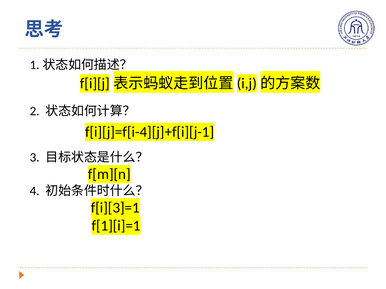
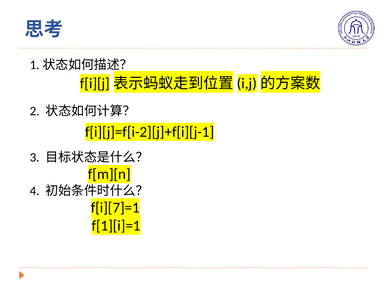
f[i][j]=f[i-4][j]+f[i][j-1: f[i][j]=f[i-4][j]+f[i][j-1 -> f[i][j]=f[i-2][j]+f[i][j-1 (150, 132)
f[i][3]=1: f[i][3]=1 -> f[i][7]=1 (115, 208)
